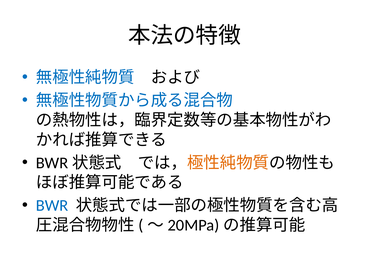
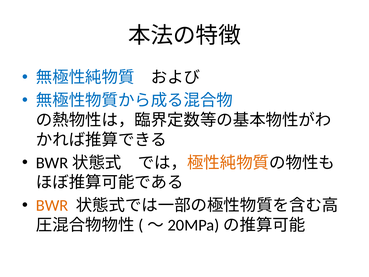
BWR colour: blue -> orange (52, 205)
